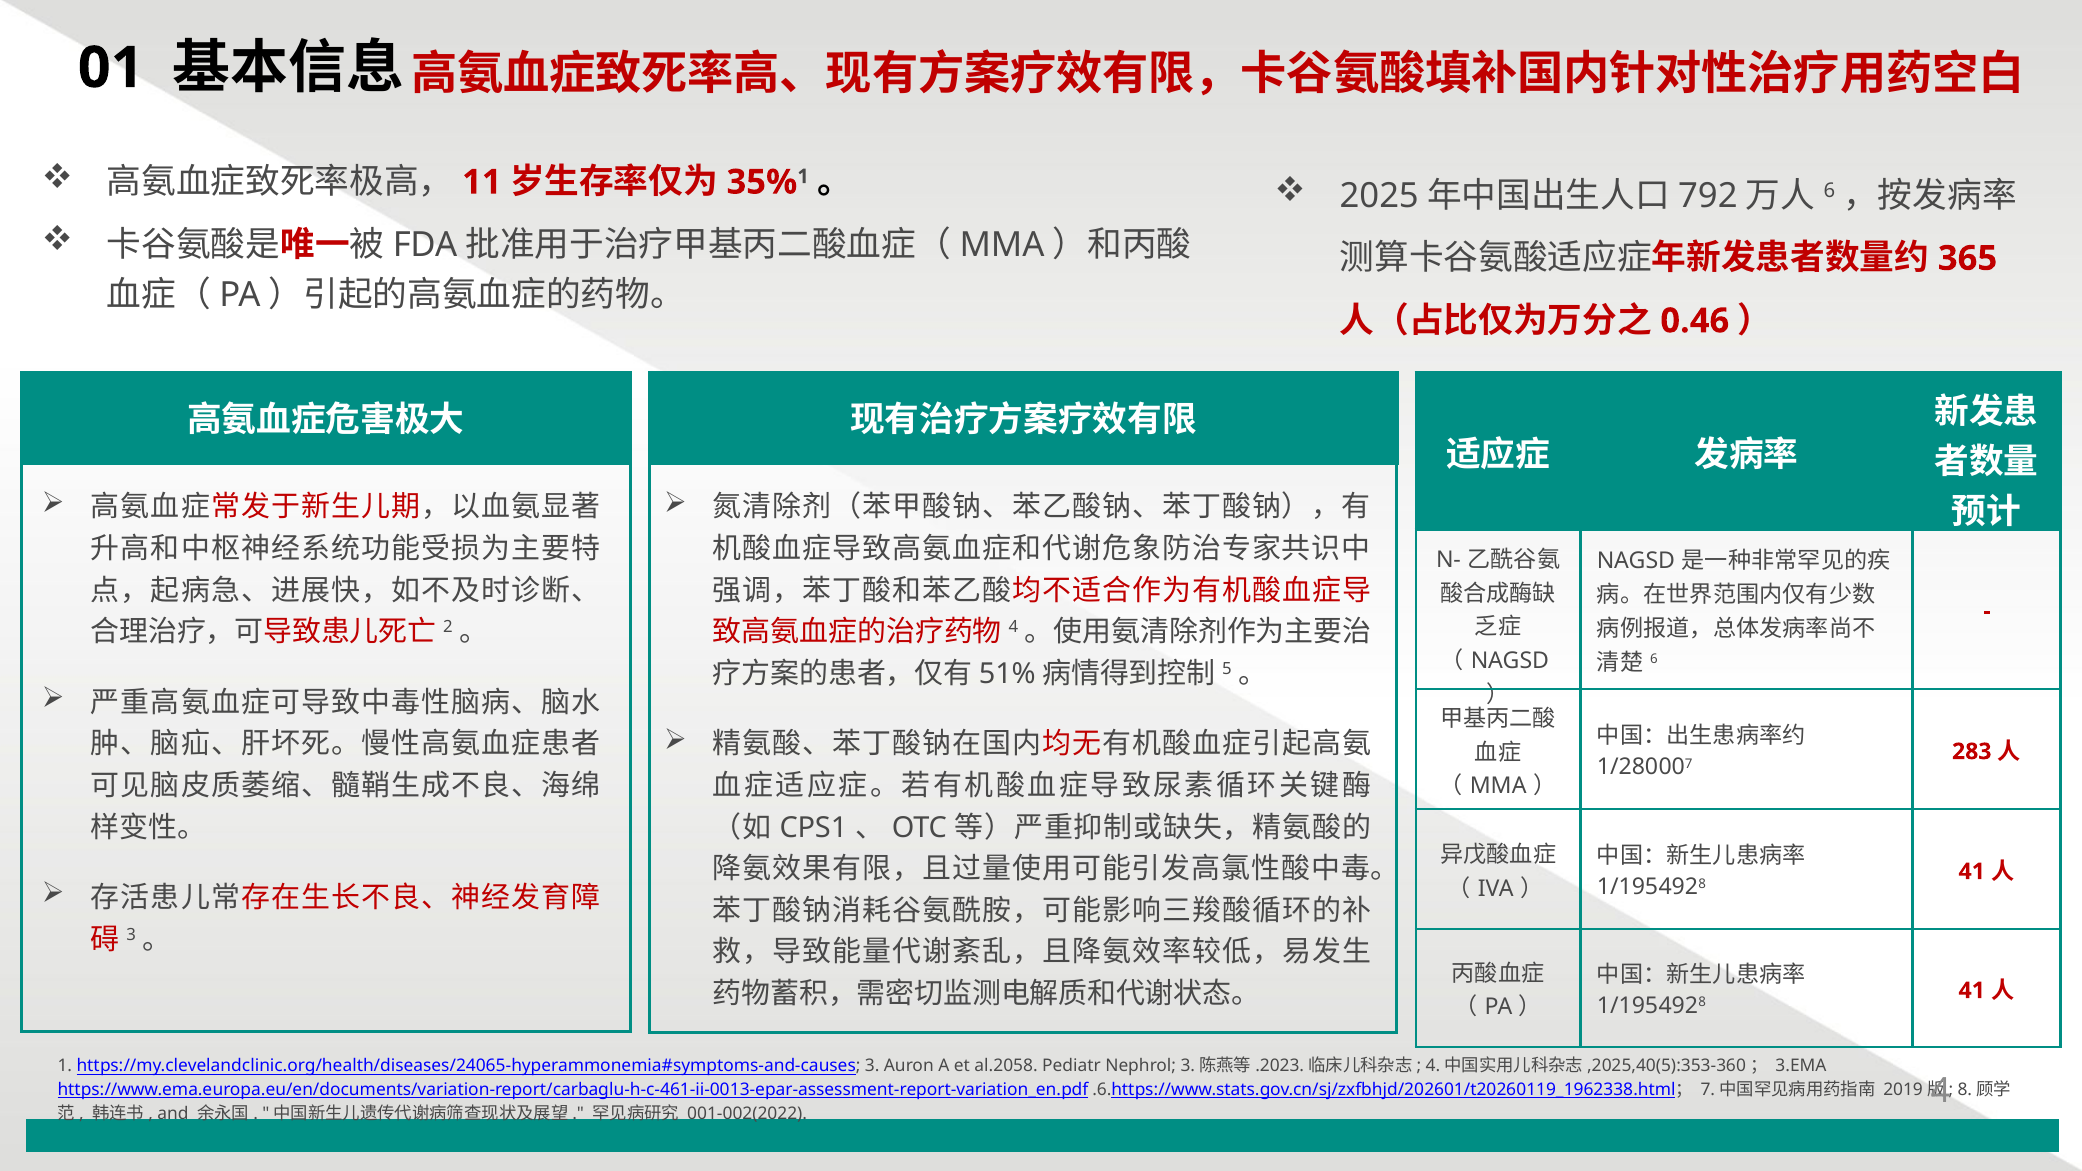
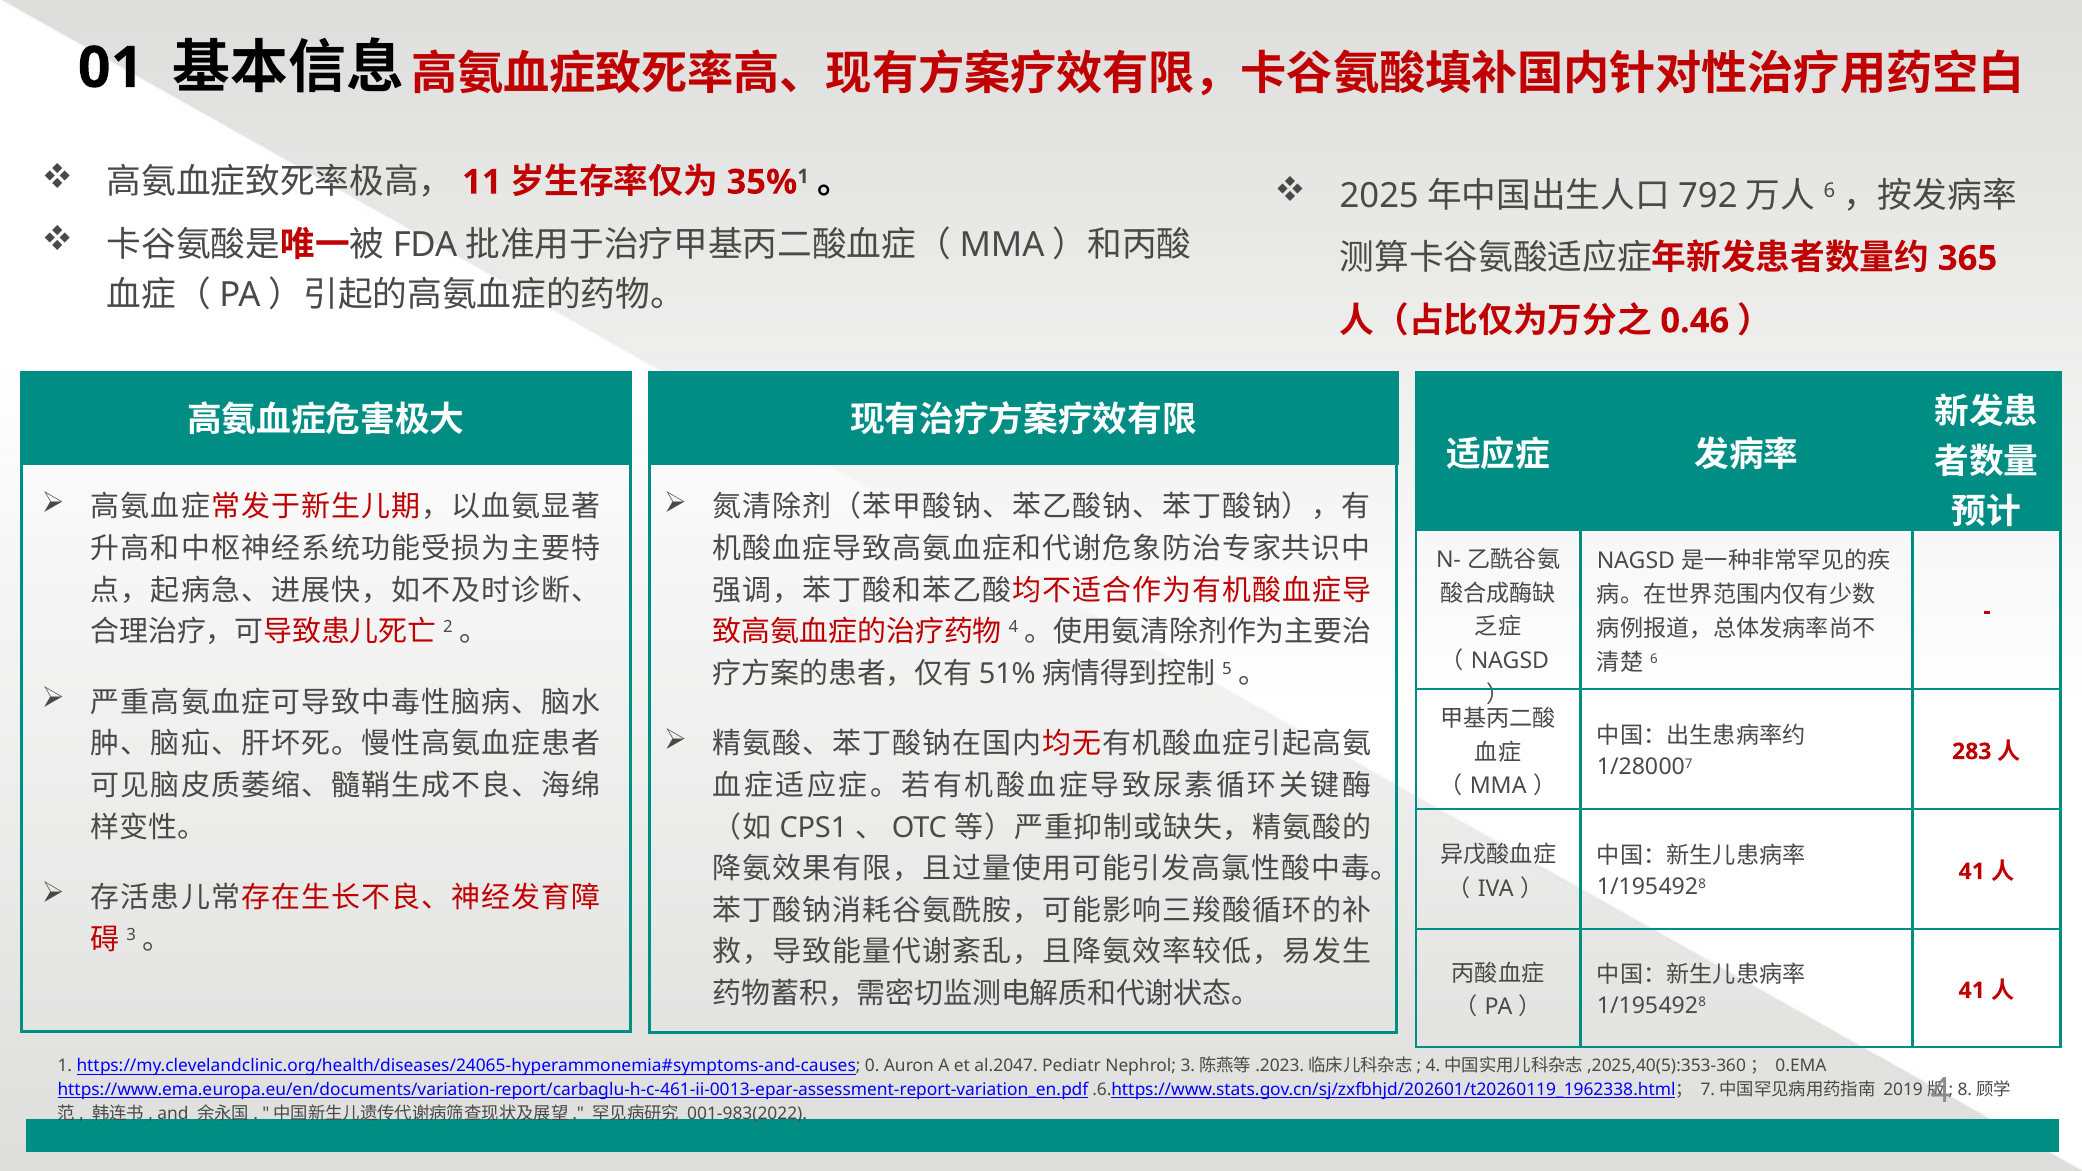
3: 3 -> 0 (872, 1066)
al.2058: al.2058 -> al.2047 (1006, 1066)
3.EMA: 3.EMA -> 0.EMA (1801, 1066)
001-002(2022: 001-002(2022 -> 001-983(2022 (747, 1114)
